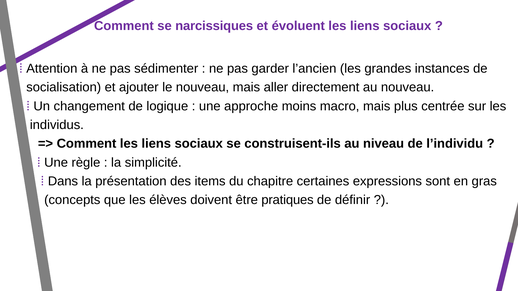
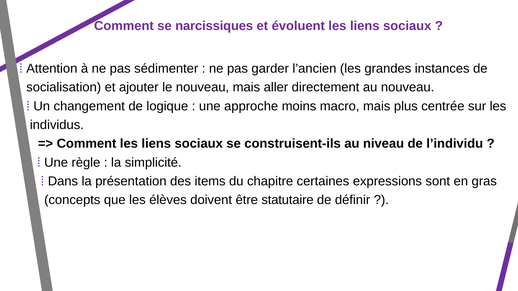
pratiques: pratiques -> statutaire (288, 200)
